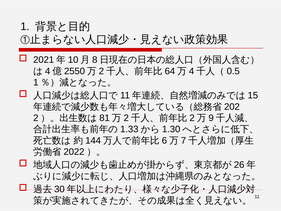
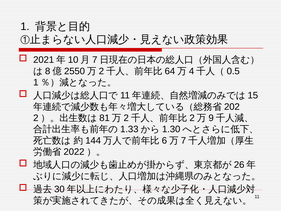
8: 8 -> 7 (95, 60)
4: 4 -> 8 (48, 71)
